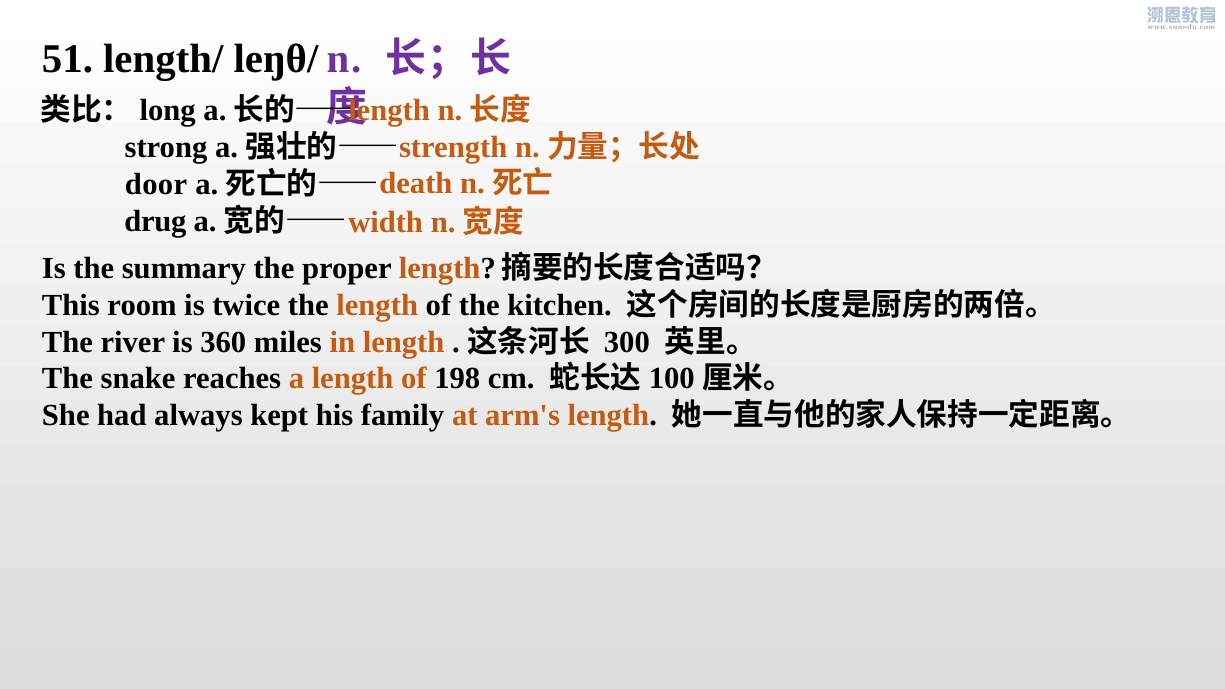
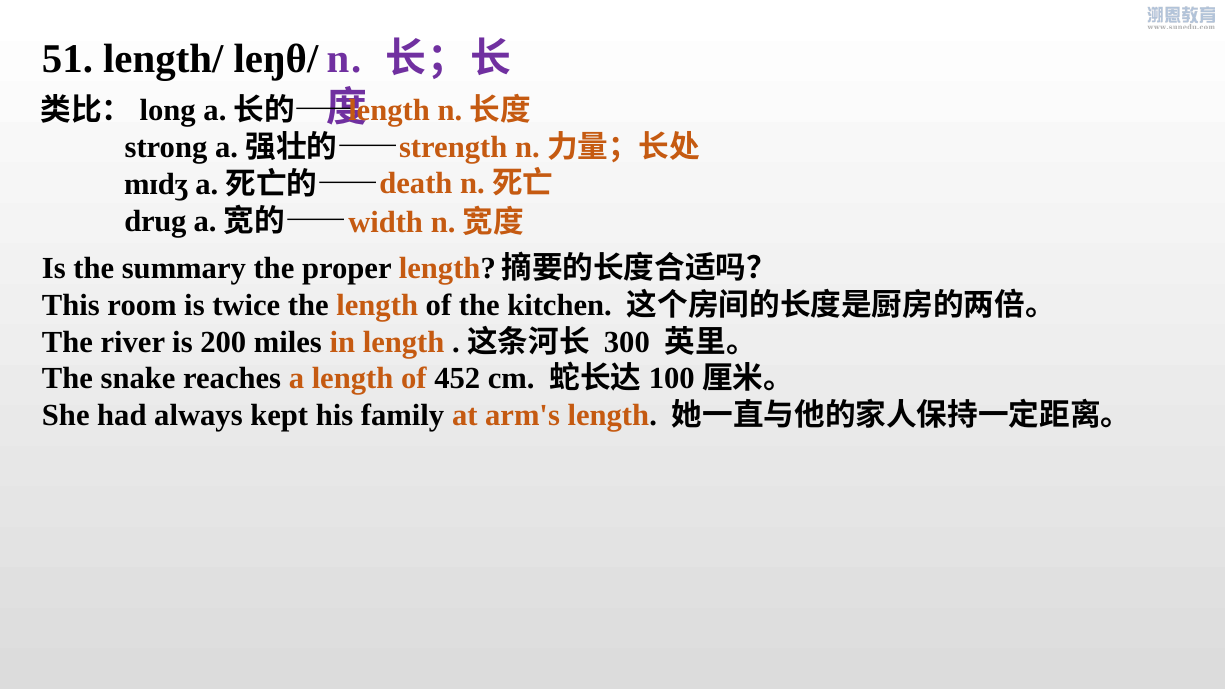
door: door -> mɪdʒ (156, 184)
360: 360 -> 200 (223, 342)
198: 198 -> 452 (457, 379)
